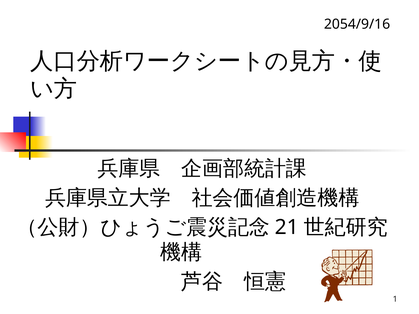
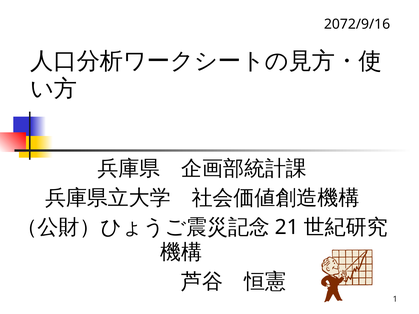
2054/9/16: 2054/9/16 -> 2072/9/16 (357, 24)
